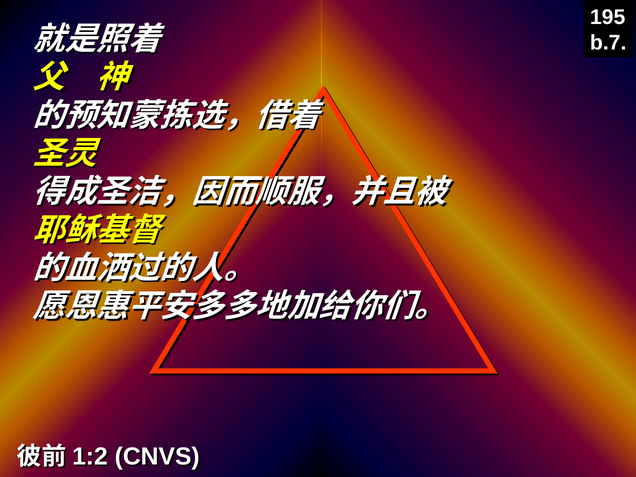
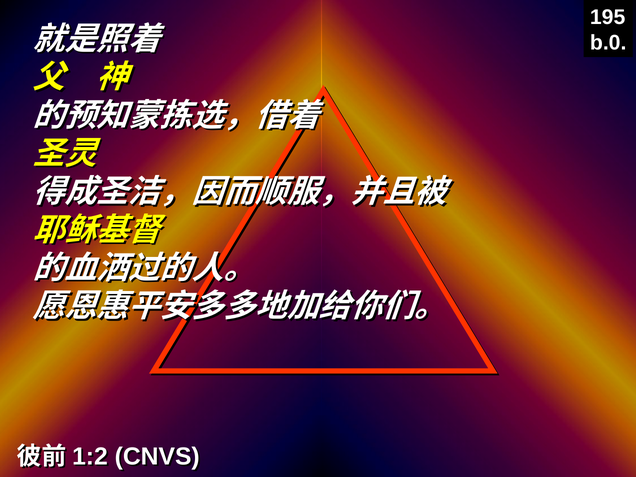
b.7: b.7 -> b.0 (608, 43)
